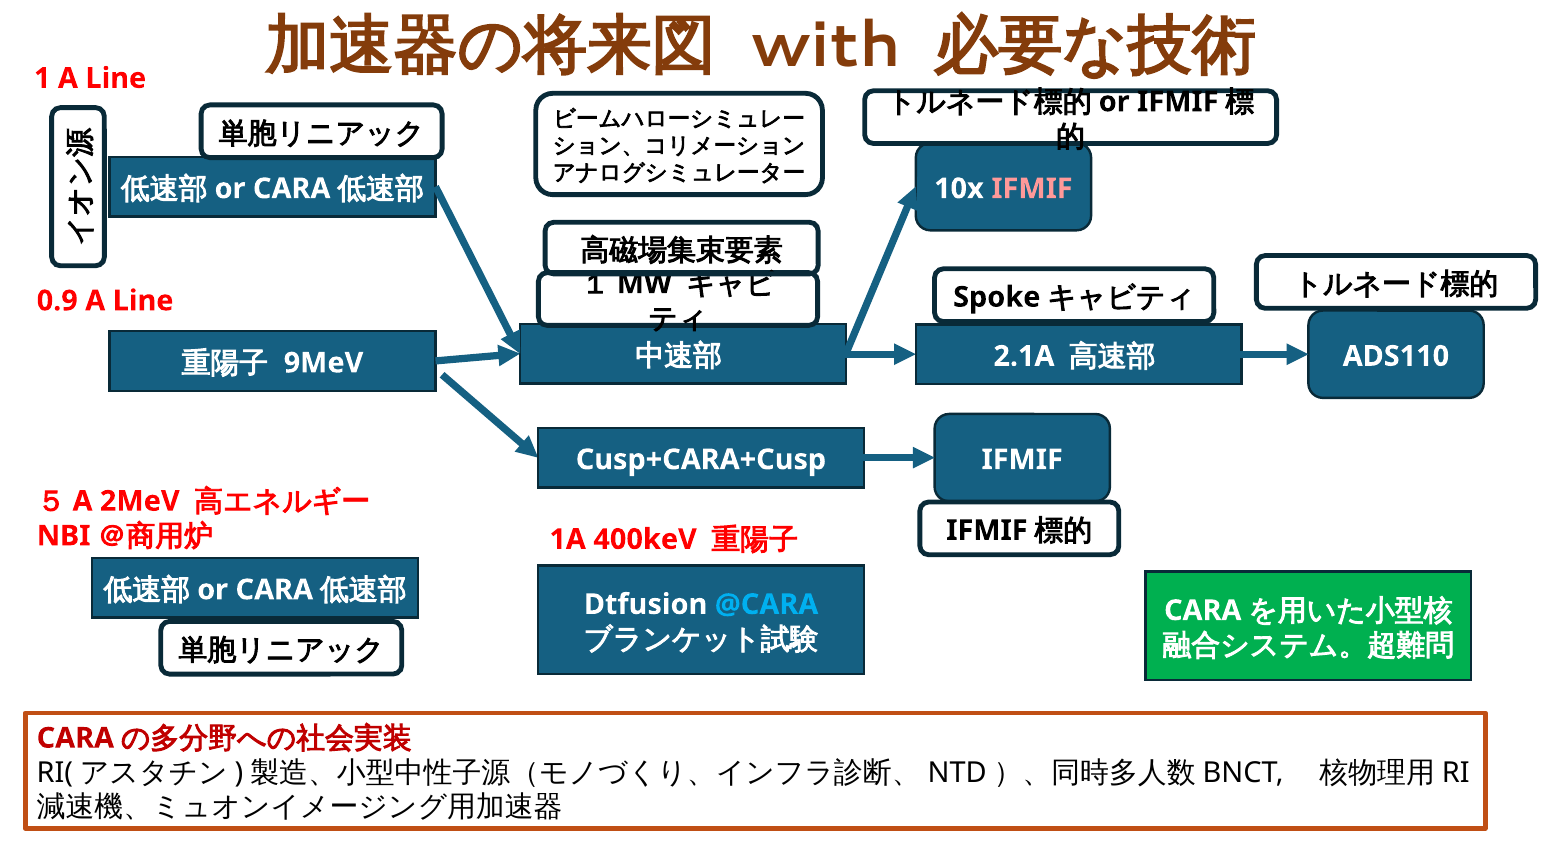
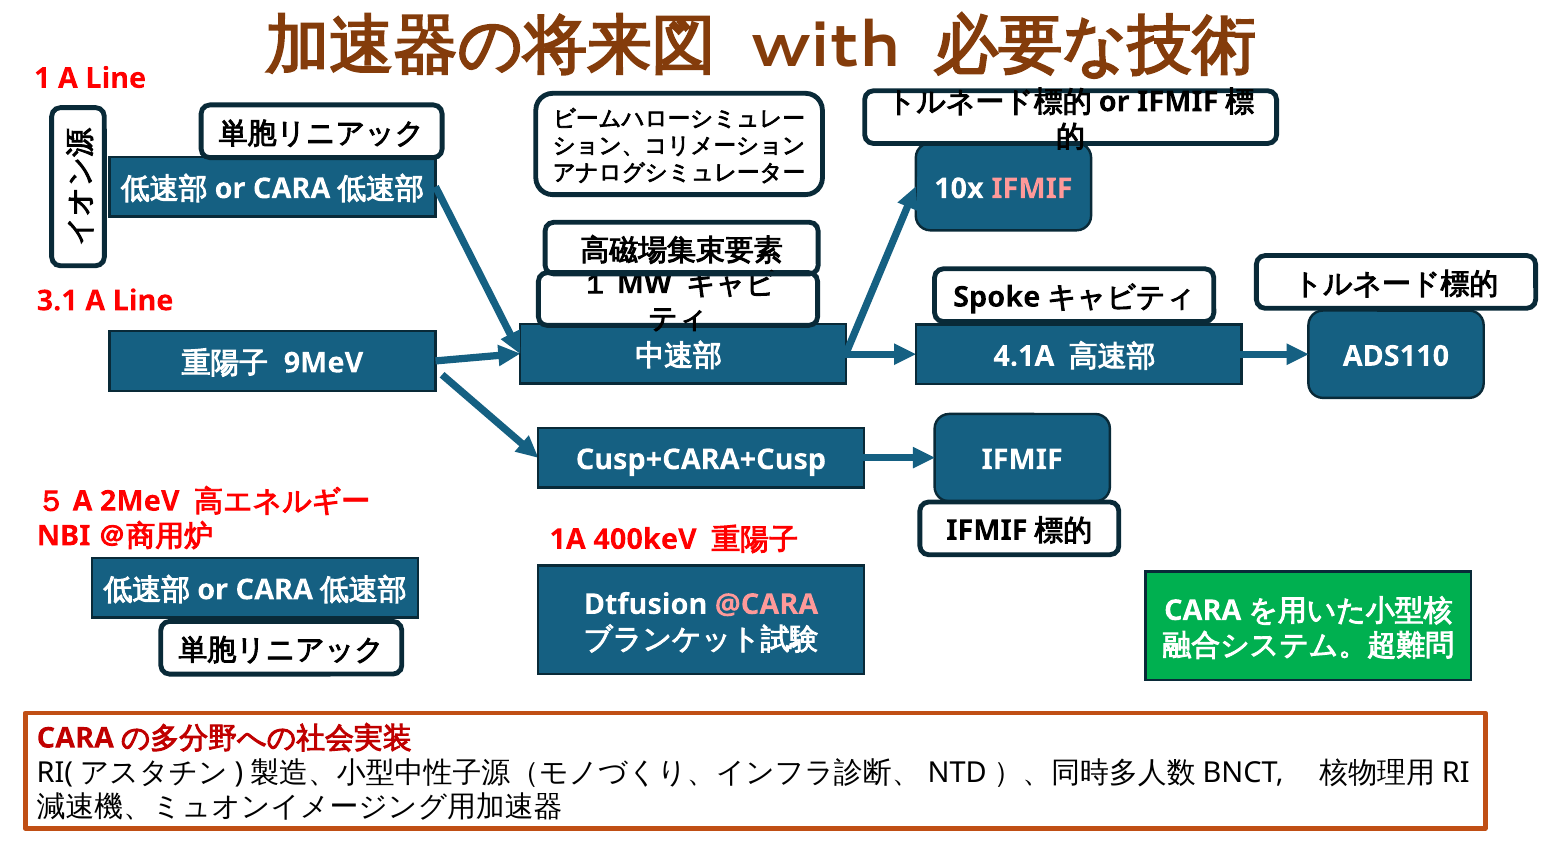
0.9: 0.9 -> 3.1 (57, 301)
2.1A: 2.1A -> 4.1A (1024, 356)
@CARA colour: light blue -> pink (767, 604)
